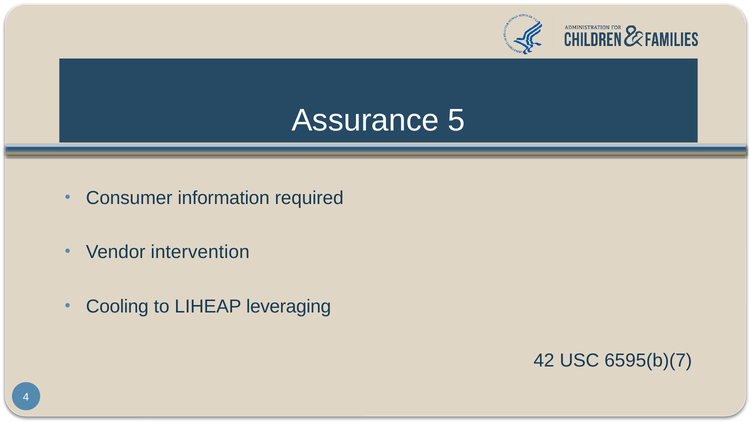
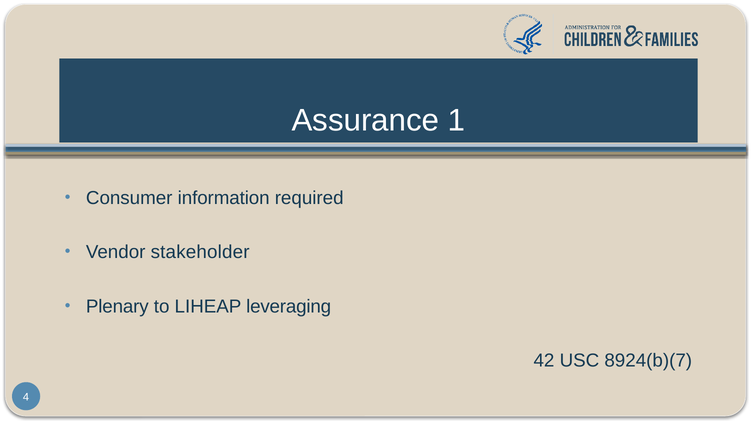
5: 5 -> 1 (457, 120)
intervention: intervention -> stakeholder (200, 253)
Cooling: Cooling -> Plenary (117, 307)
6595(b)(7: 6595(b)(7 -> 8924(b)(7 (648, 361)
